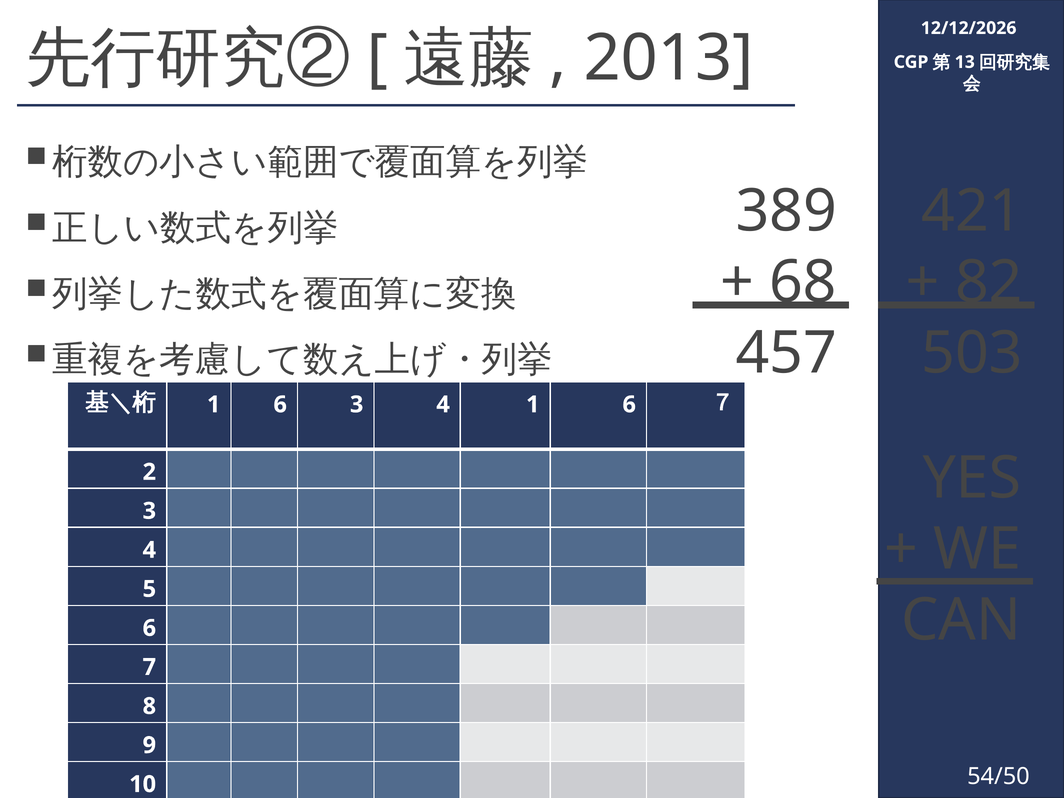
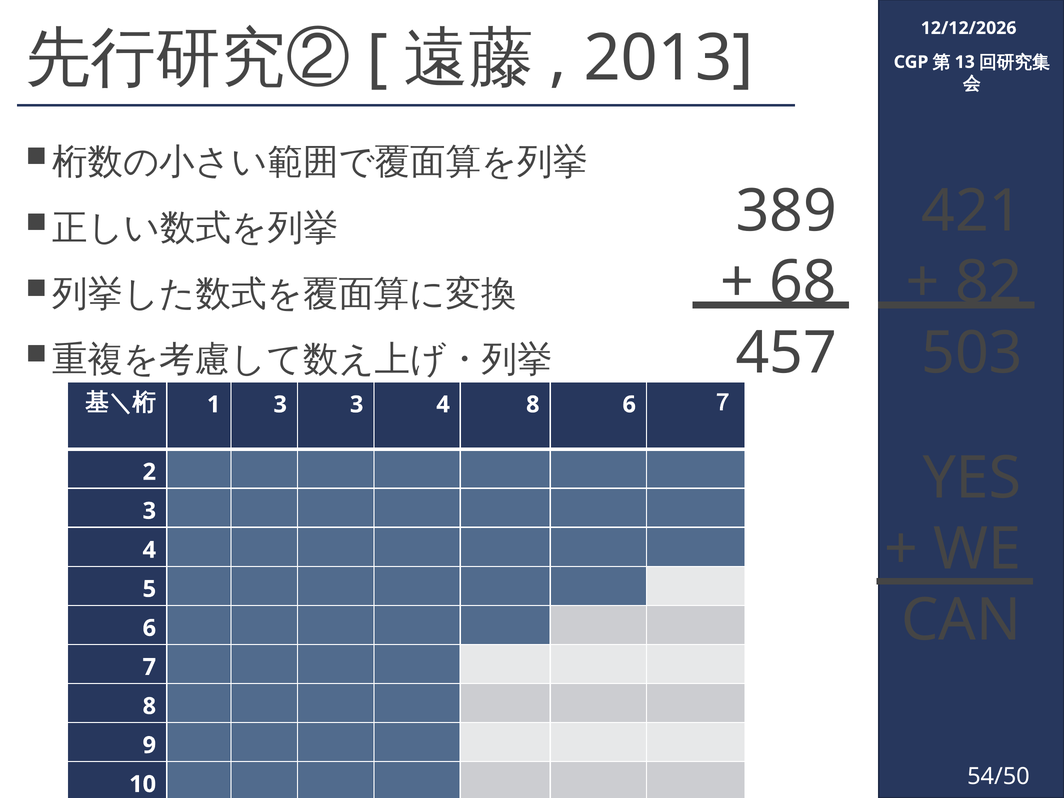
6: 6 -> 3 (280, 405)
4 1: 1 -> 8 (533, 405)
